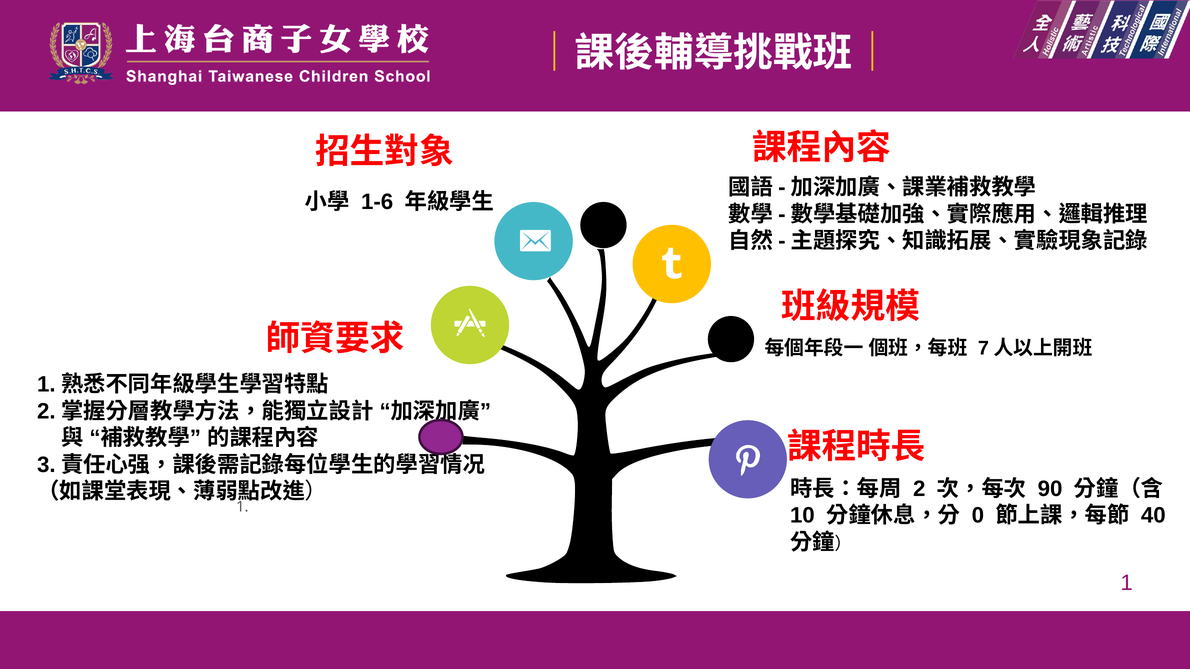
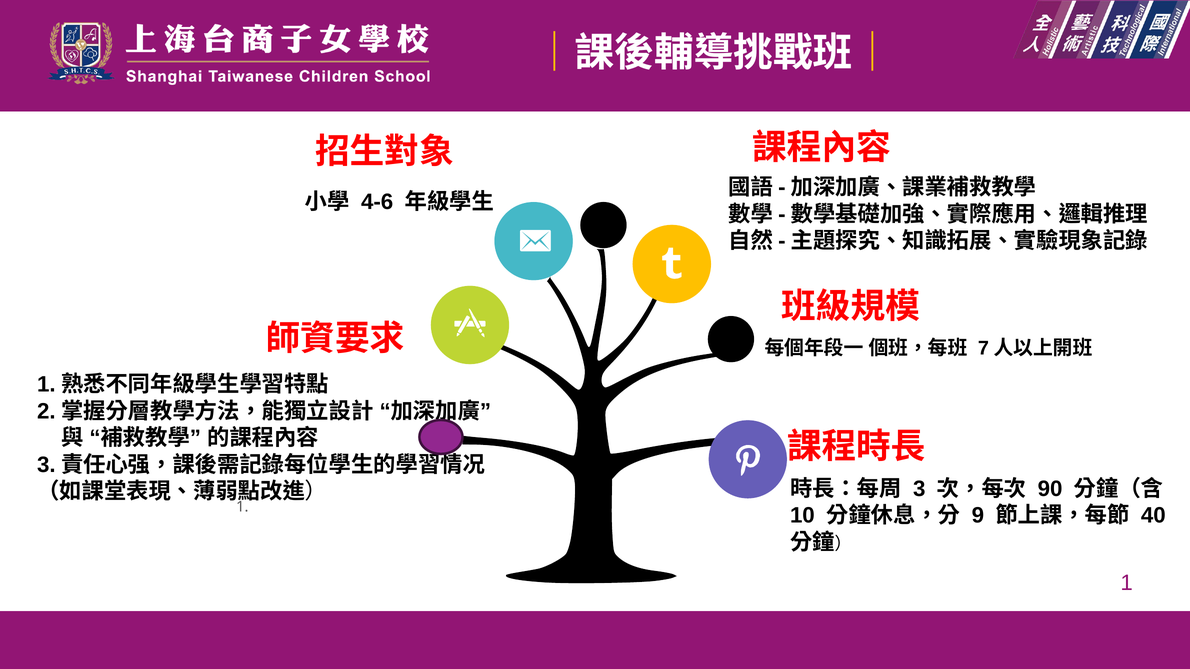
1-6: 1-6 -> 4-6 (377, 202)
2: 2 -> 3 (919, 489)
0: 0 -> 9 (978, 516)
